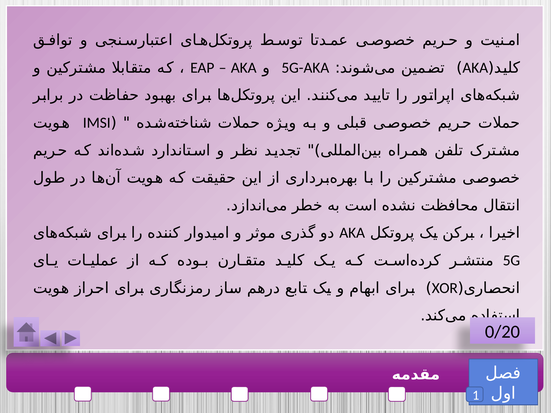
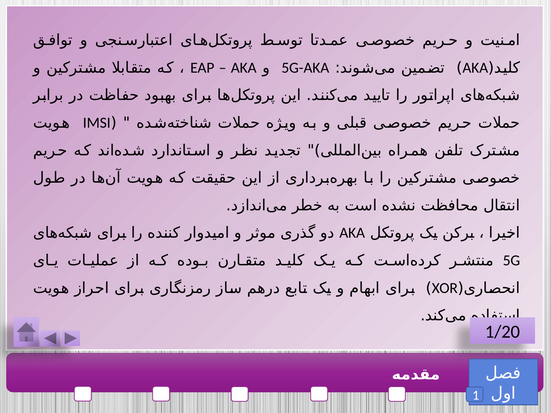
0/20: 0/20 -> 1/20 (502, 332)
